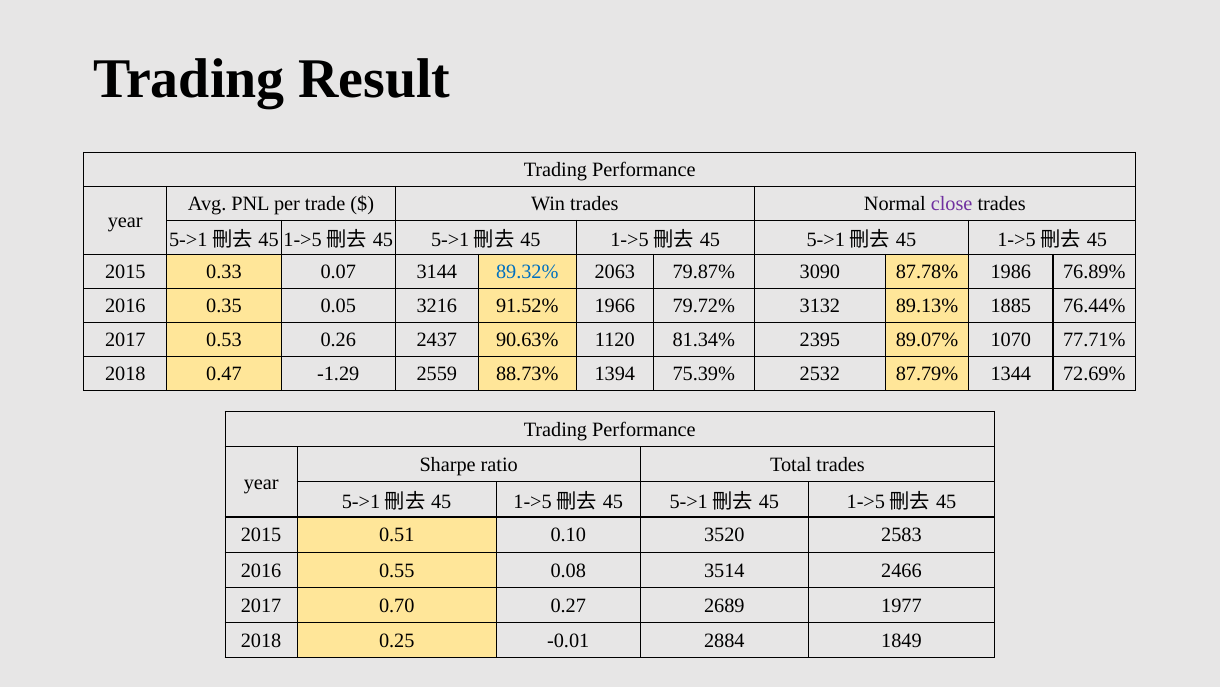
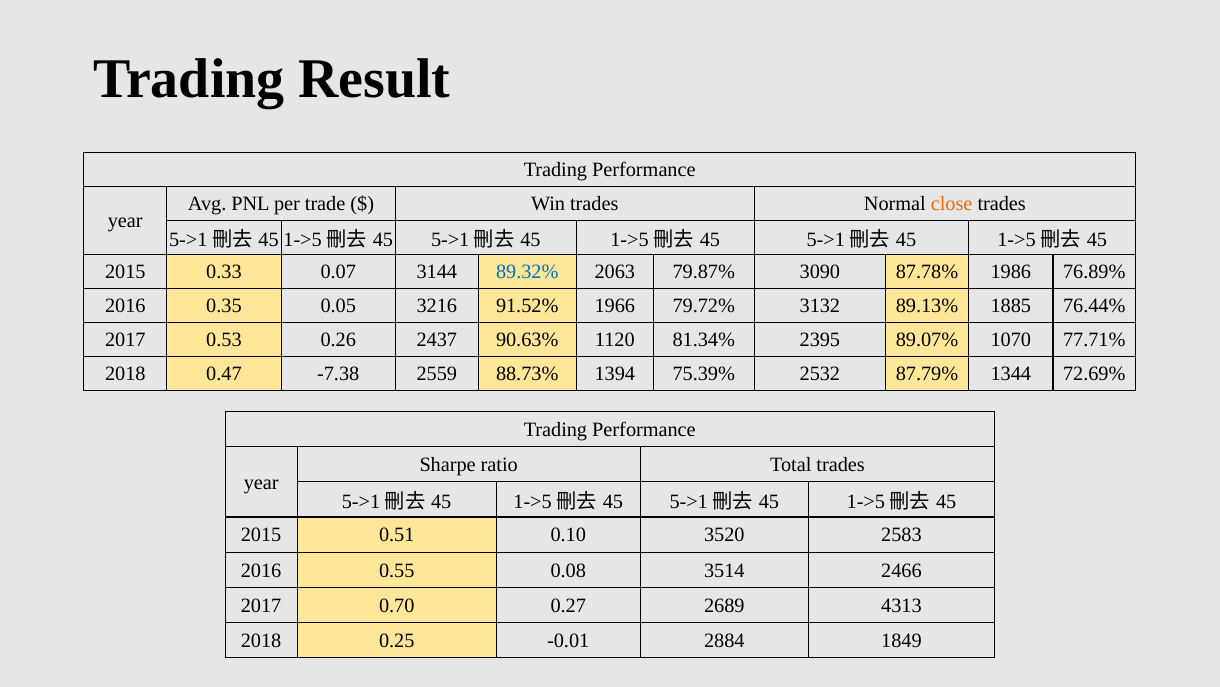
close colour: purple -> orange (952, 204)
-1.29: -1.29 -> -7.38 (338, 374)
1977: 1977 -> 4313 (901, 605)
